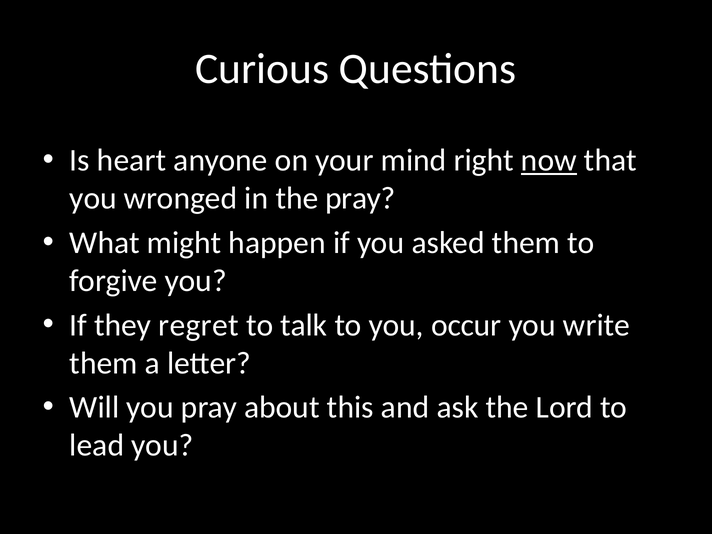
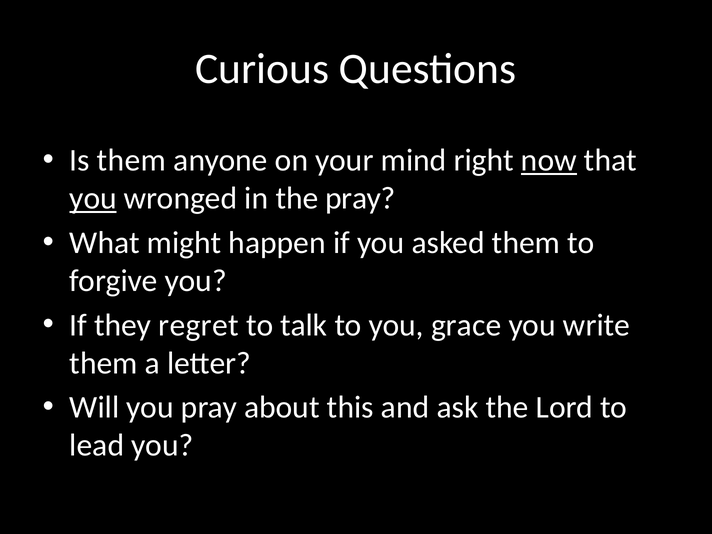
Is heart: heart -> them (131, 161)
you underline: none -> present (93, 199)
occur: occur -> grace (466, 325)
